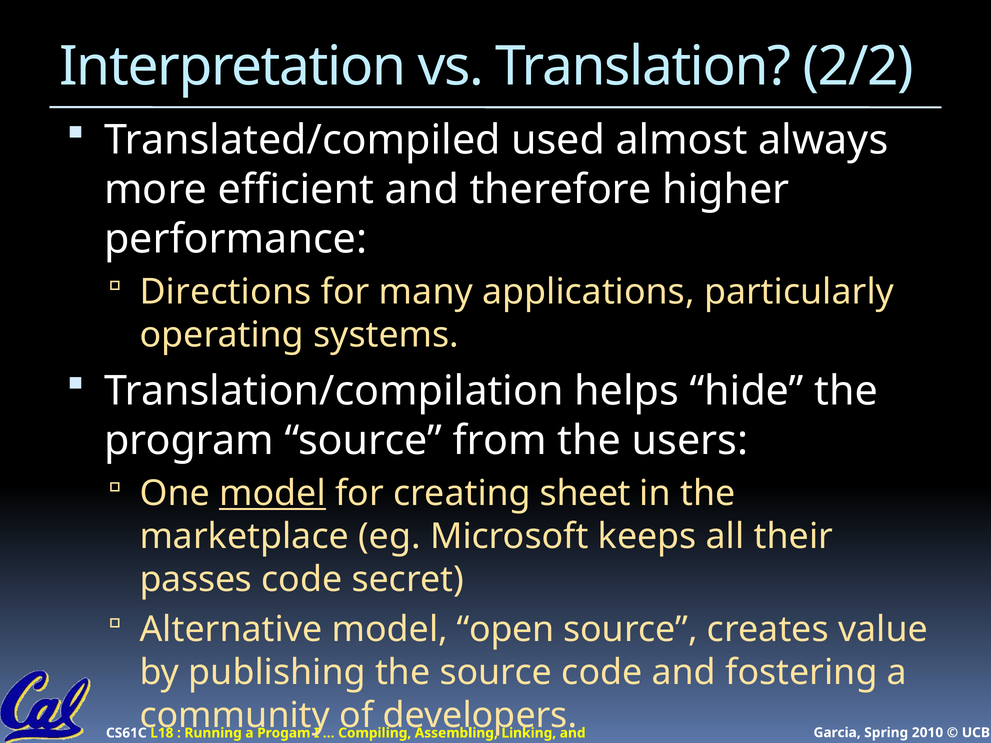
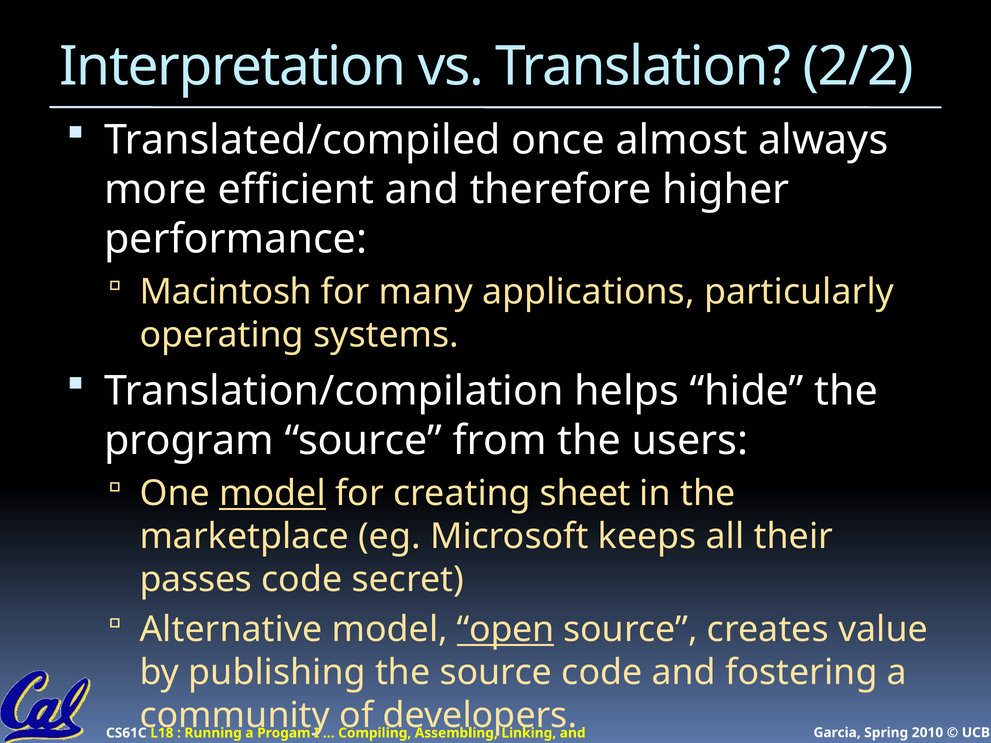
used: used -> once (558, 140)
Directions: Directions -> Macintosh (226, 292)
open underline: none -> present (506, 630)
